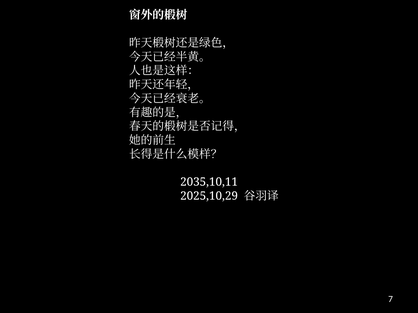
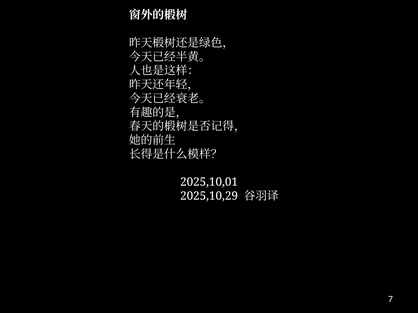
2035,10,11: 2035,10,11 -> 2025,10,01 (209, 182)
